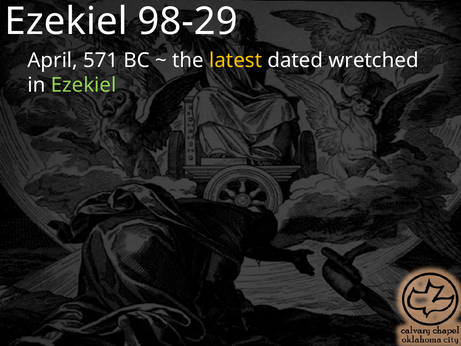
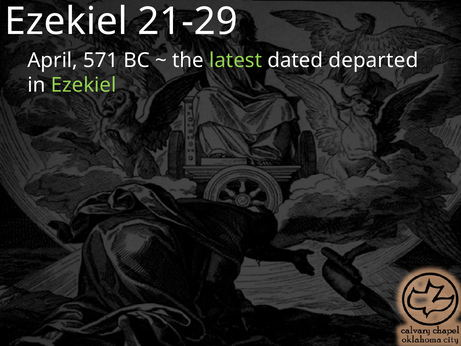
98-29: 98-29 -> 21-29 (188, 21)
latest colour: yellow -> light green (236, 60)
wretched: wretched -> departed (373, 60)
